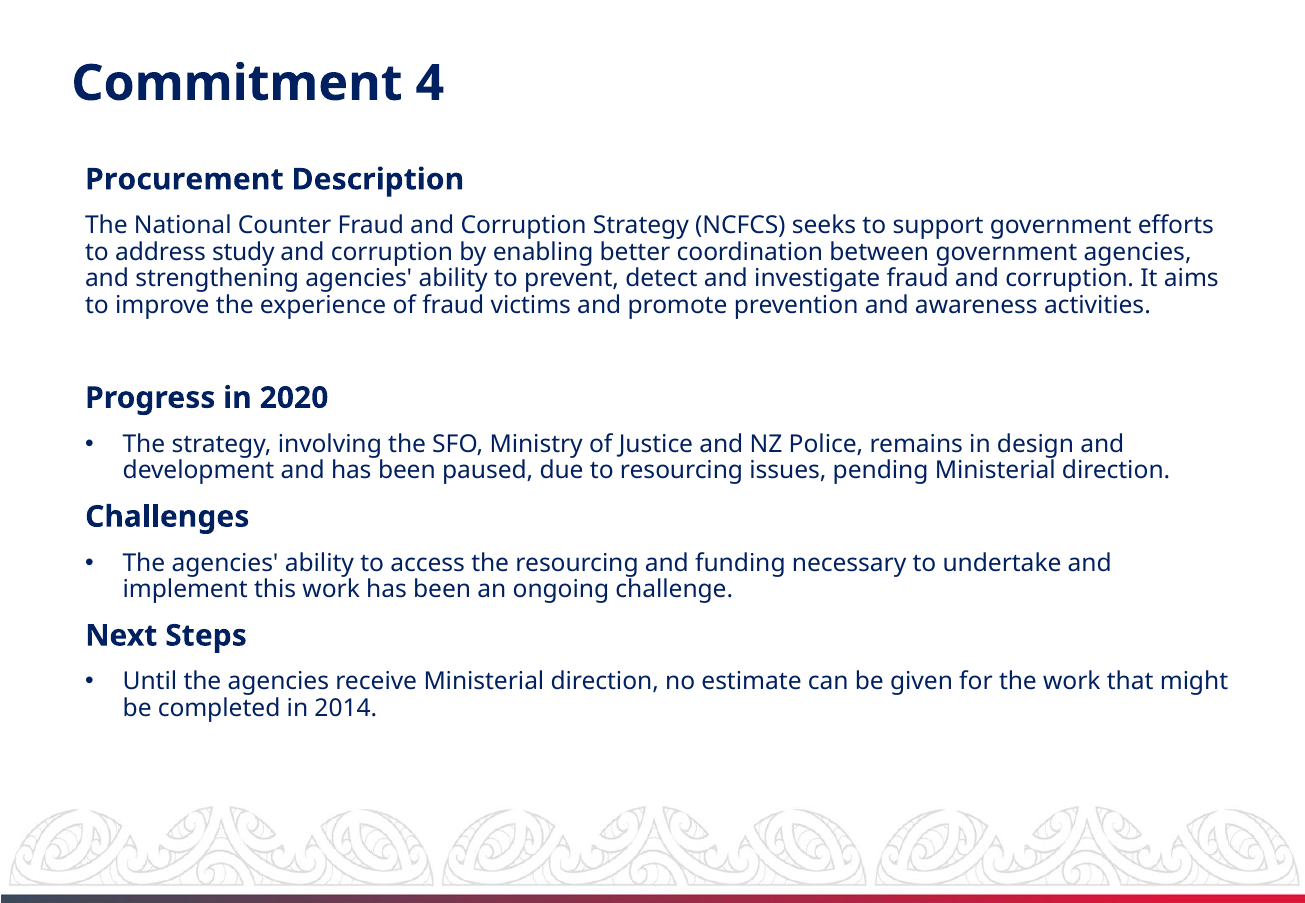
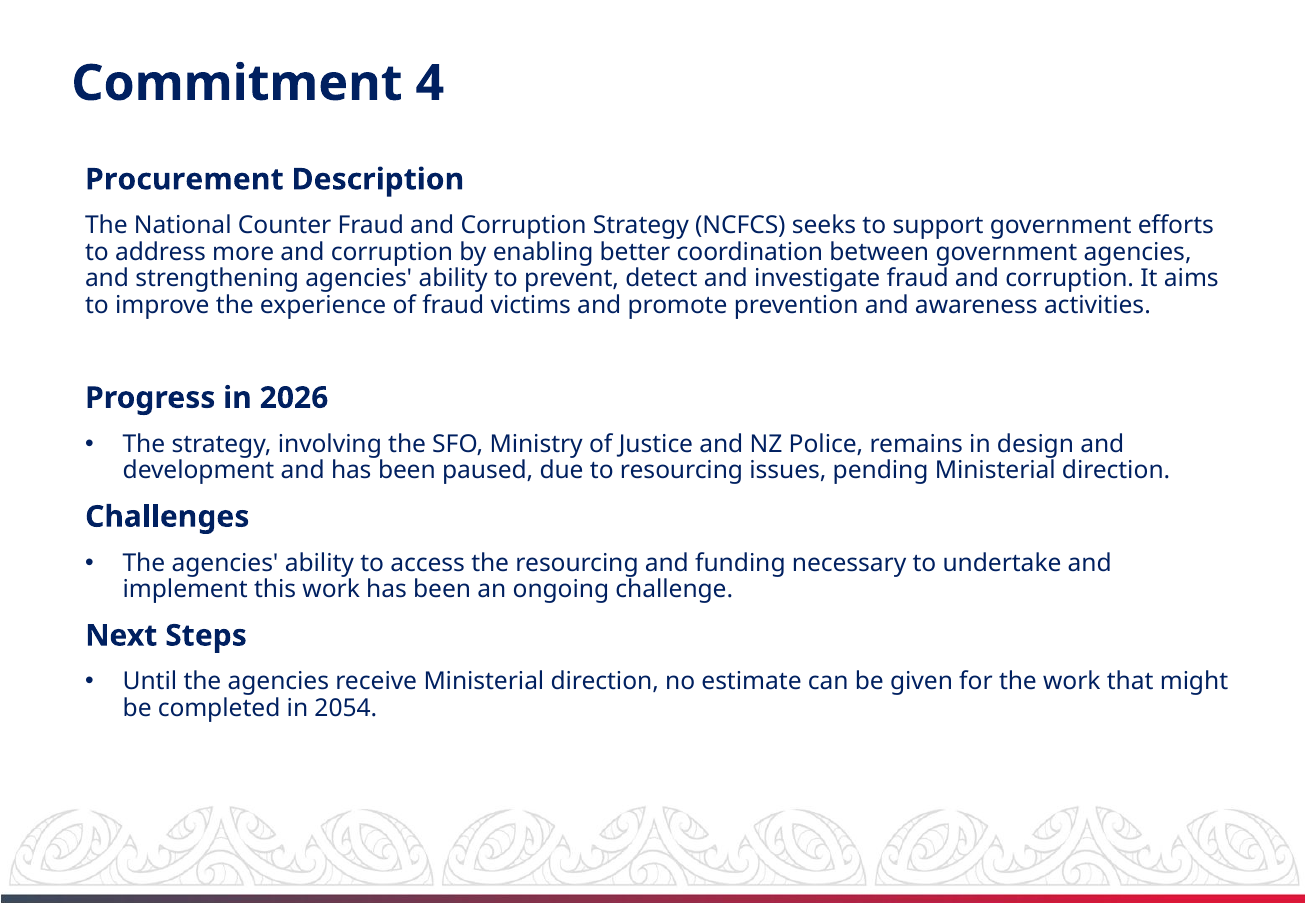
study: study -> more (243, 252)
2020: 2020 -> 2026 (294, 398)
2014: 2014 -> 2054 (346, 709)
